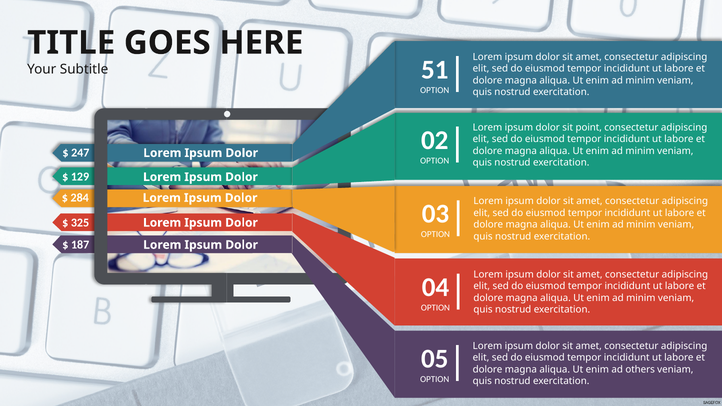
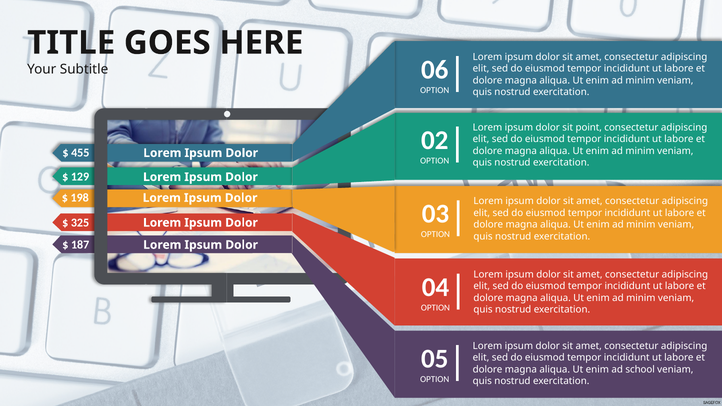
51: 51 -> 06 (435, 70)
247: 247 -> 455 (80, 153)
284: 284 -> 198 (80, 198)
others: others -> school (640, 369)
